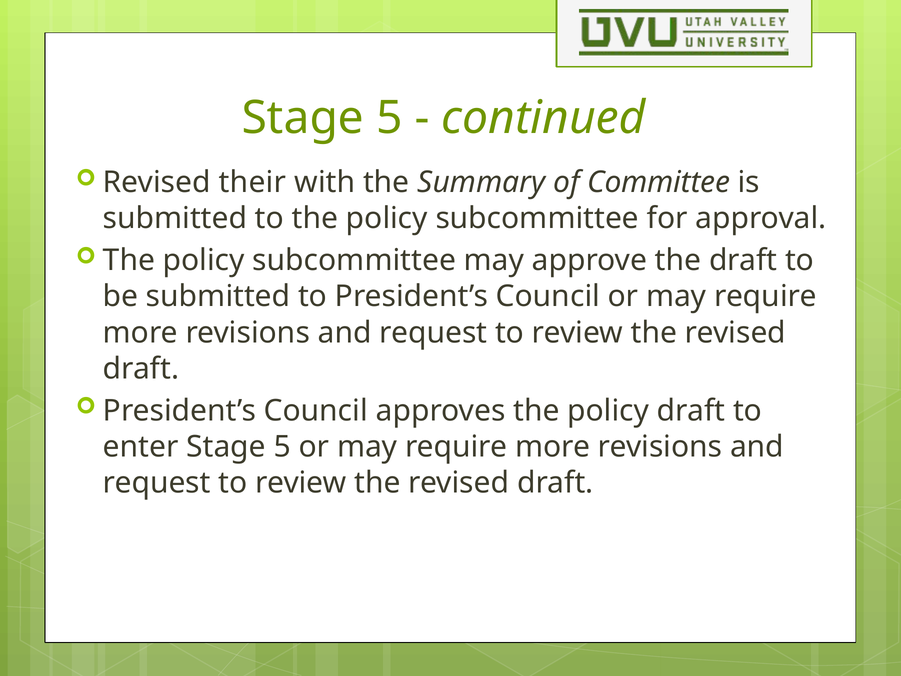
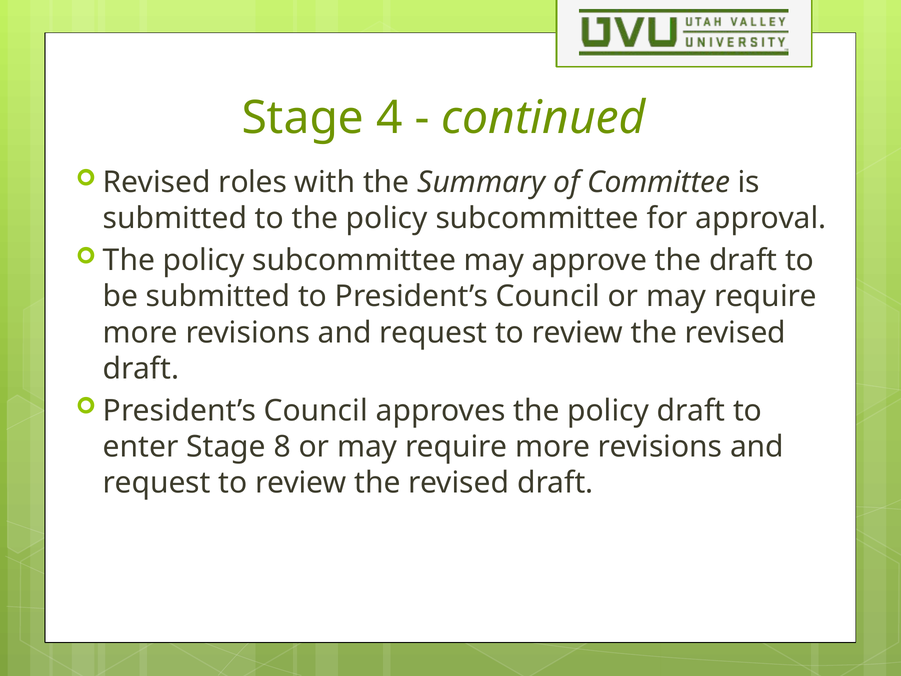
5: 5 -> 4 (389, 118)
their: their -> roles (253, 182)
enter Stage 5: 5 -> 8 (282, 447)
